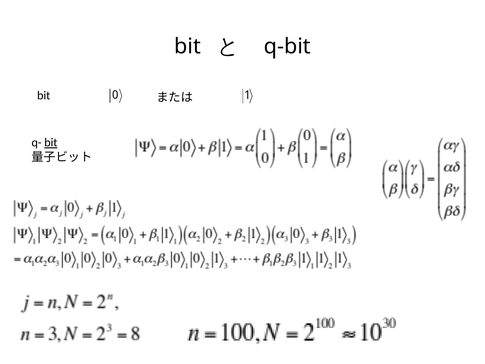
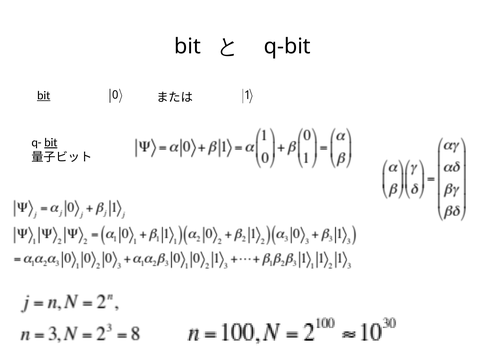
bit underline: none -> present (44, 95)
